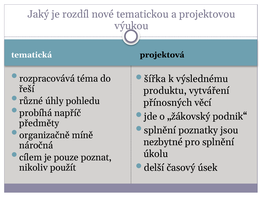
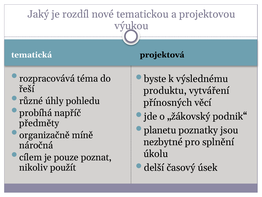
šířka: šířka -> byste (155, 79)
splnění: splnění -> planetu (160, 130)
